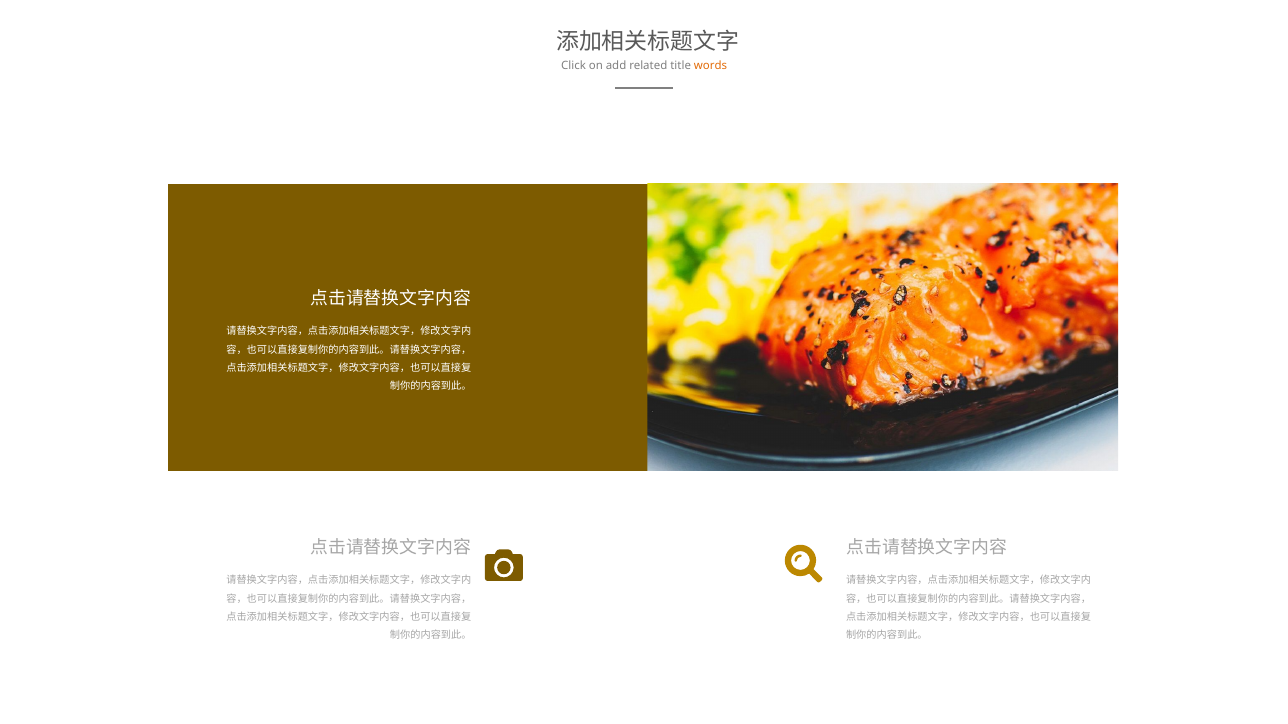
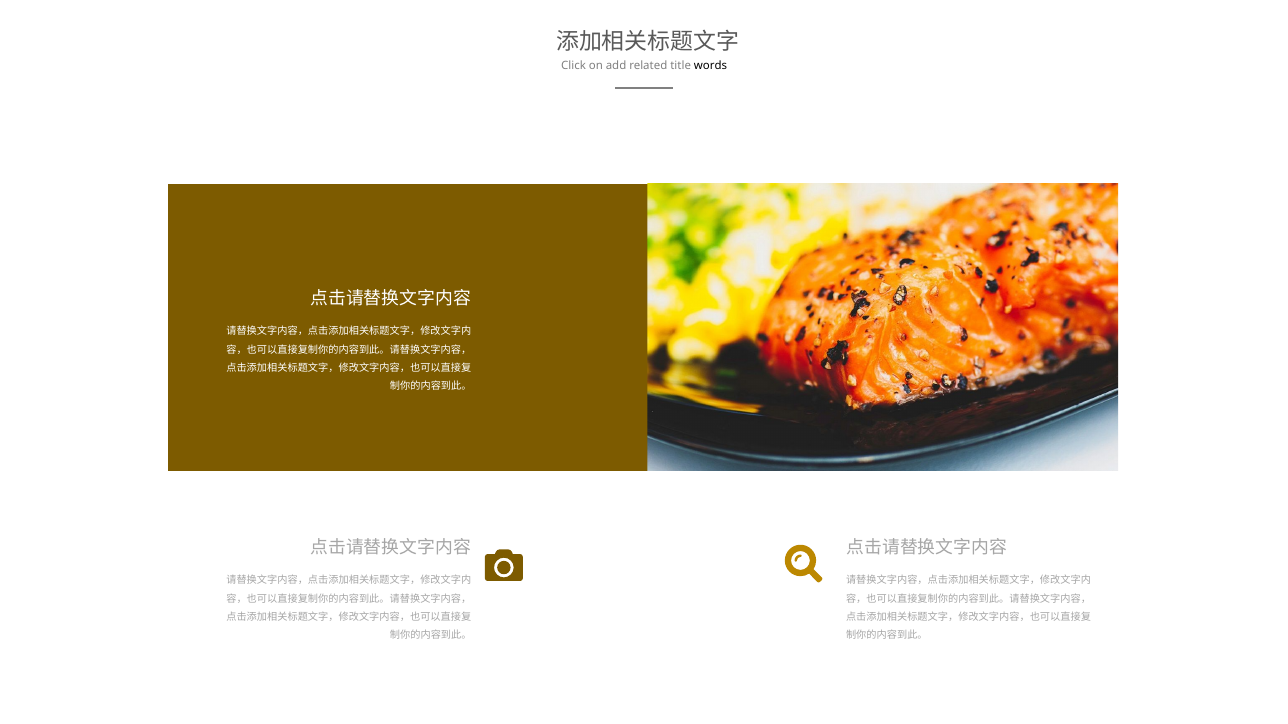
words colour: orange -> black (711, 66)
